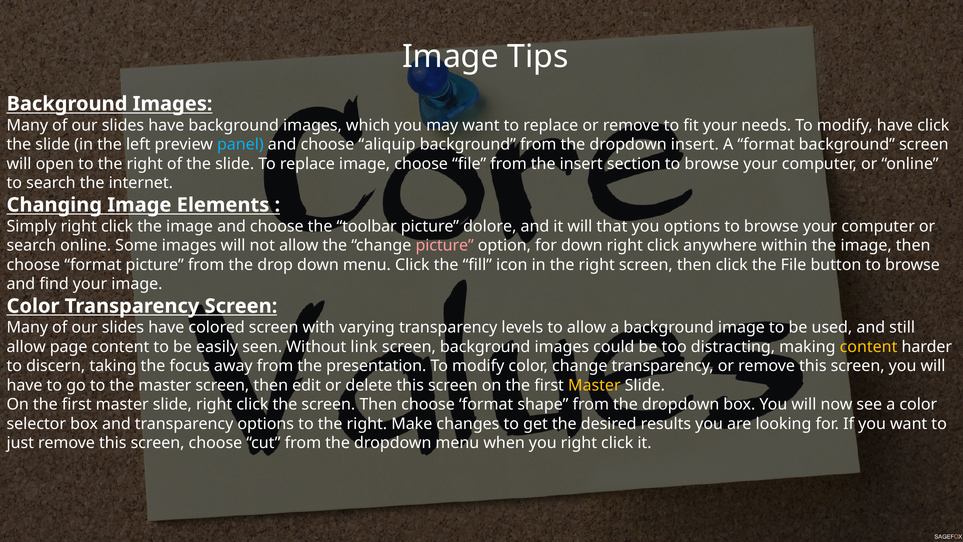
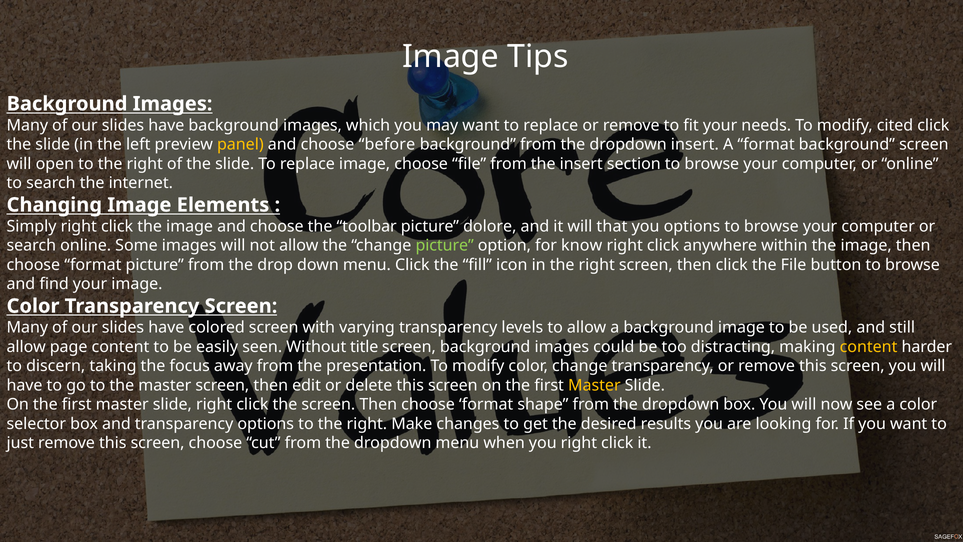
modify have: have -> cited (895, 125)
panel colour: light blue -> yellow (240, 144)
aliquip: aliquip -> before (387, 144)
picture colour: pink -> light green (445, 245)
for down: down -> know (582, 245)
link: link -> title (364, 347)
